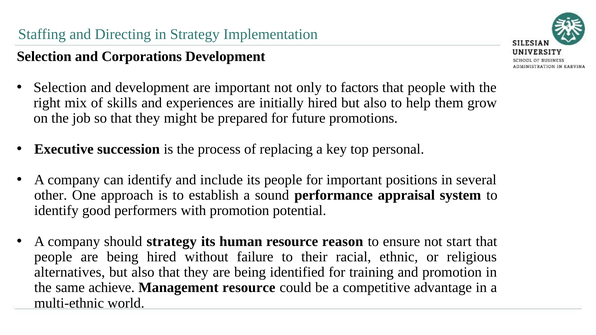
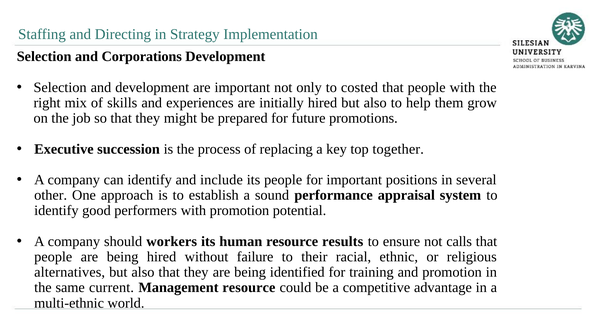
factors: factors -> costed (359, 87)
personal: personal -> together (398, 149)
should strategy: strategy -> workers (172, 242)
reason: reason -> results (343, 242)
start: start -> calls (459, 242)
achieve: achieve -> current (111, 288)
